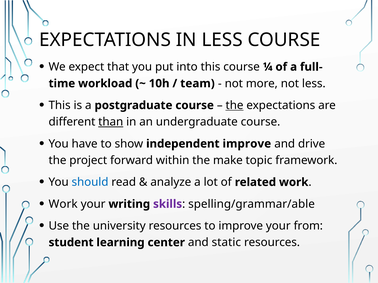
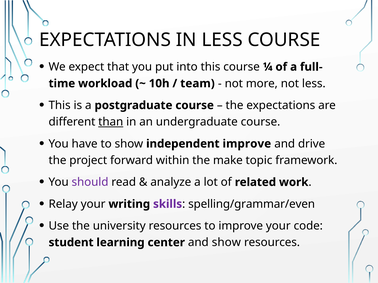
the underline: present -> none (235, 105)
should colour: blue -> purple (90, 182)
Work: Work -> Relay (63, 204)
spelling/grammar/able: spelling/grammar/able -> spelling/grammar/even (252, 204)
from: from -> code (308, 226)
and static: static -> show (226, 243)
